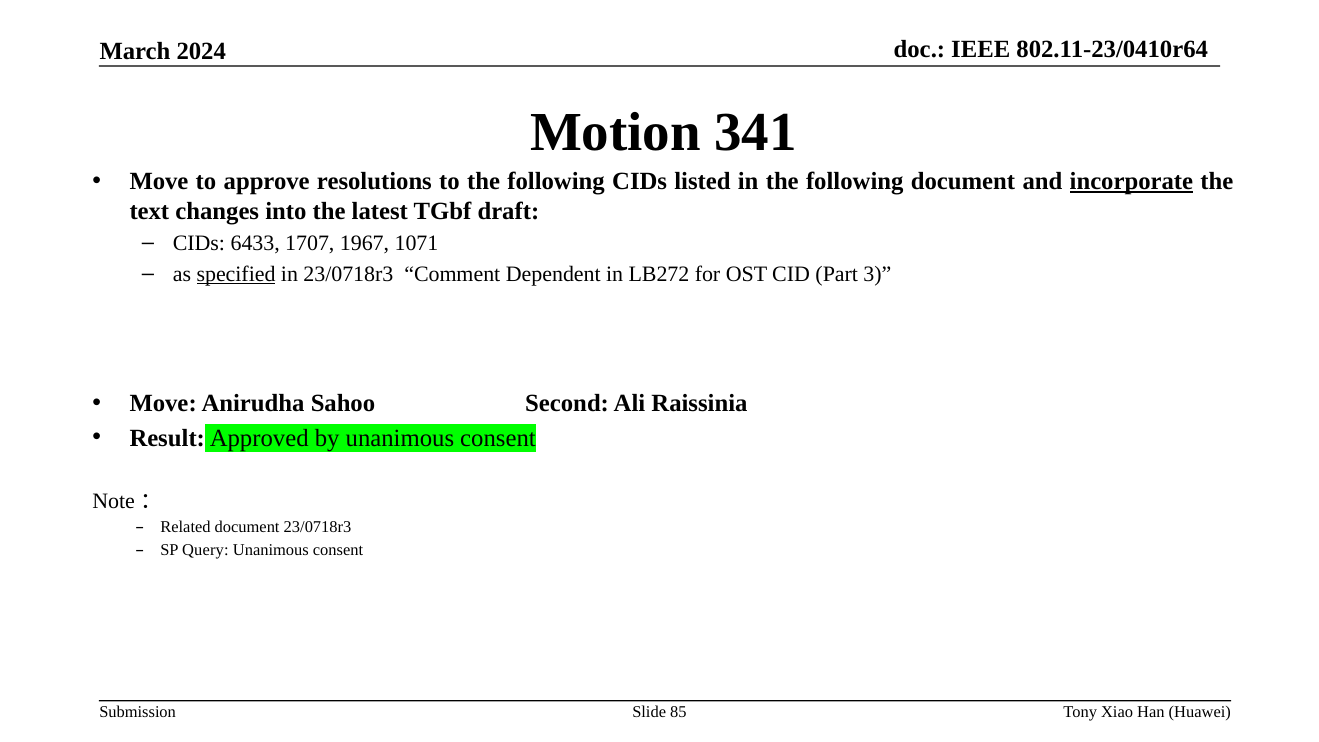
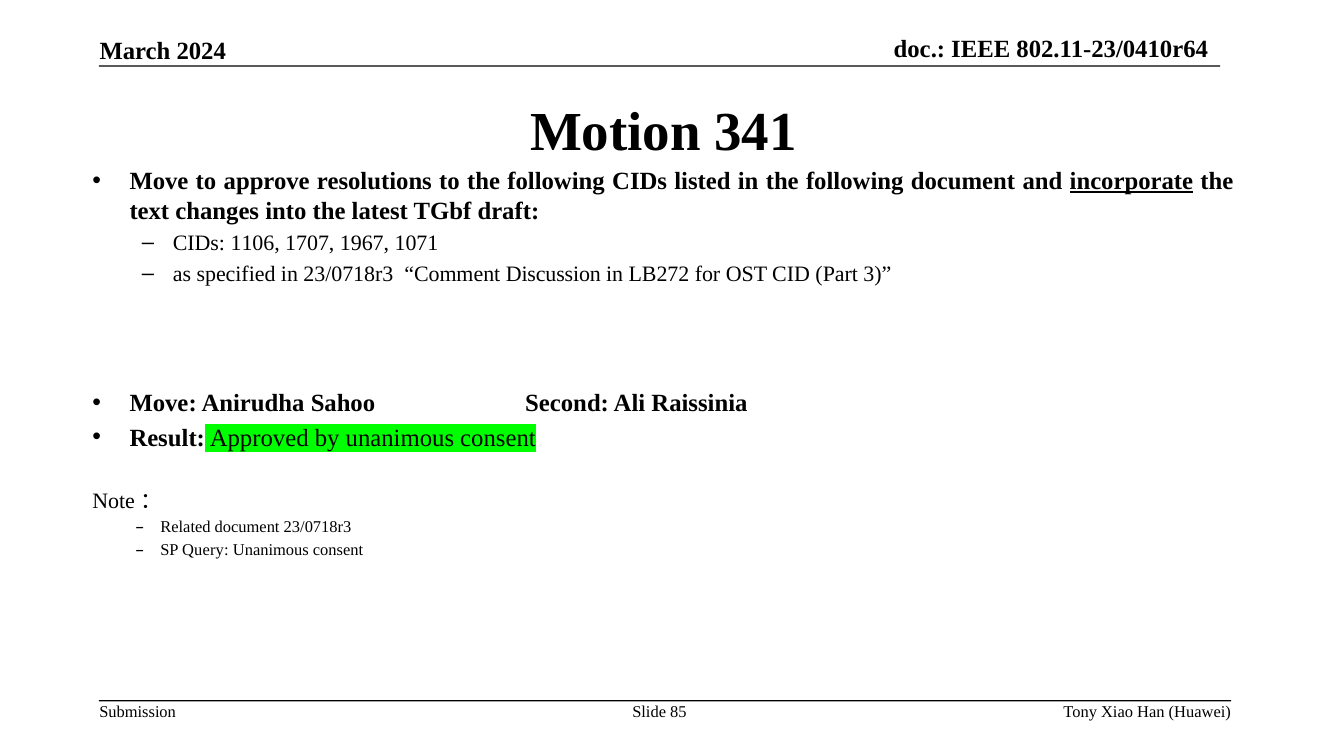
6433: 6433 -> 1106 (255, 243)
specified underline: present -> none (236, 274)
Dependent: Dependent -> Discussion (553, 274)
